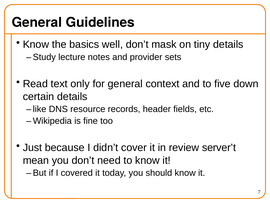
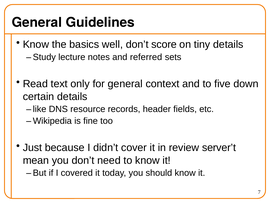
mask: mask -> score (164, 44)
provider: provider -> referred (146, 57)
